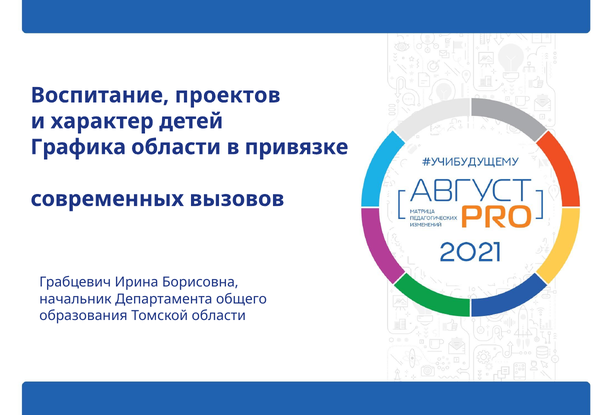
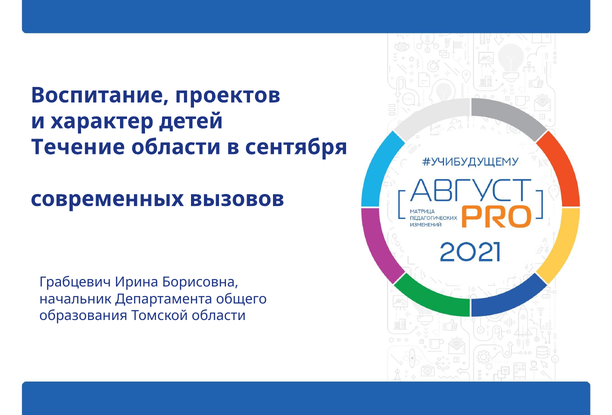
Графика: Графика -> Течение (78, 147)
привязке: привязке -> сентября (296, 147)
